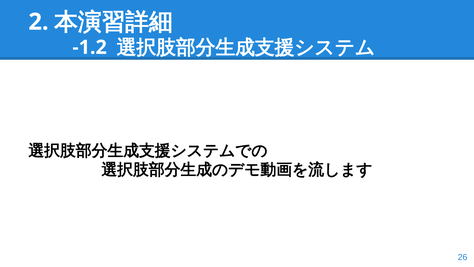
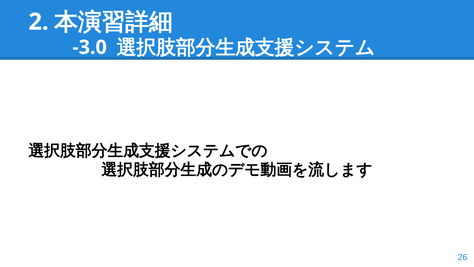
-1.2: -1.2 -> -3.0 (90, 47)
